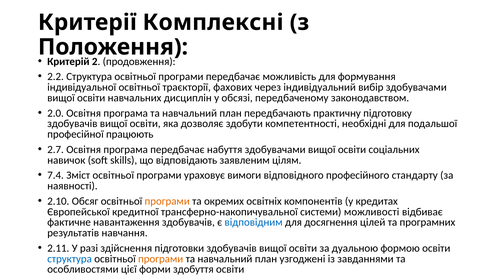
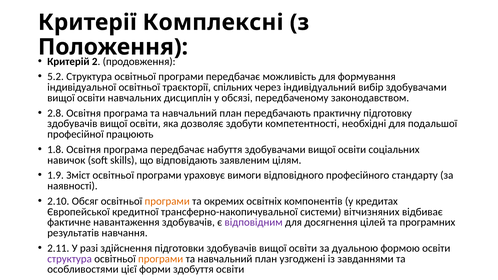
2.2: 2.2 -> 5.2 (56, 77)
фахових: фахових -> спільних (233, 87)
2.0: 2.0 -> 2.8 (56, 113)
2.7: 2.7 -> 1.8 (56, 150)
7.4: 7.4 -> 1.9 (56, 175)
можливості: можливості -> вітчизняних (372, 212)
відповідним colour: blue -> purple (254, 222)
структура colour: blue -> purple (70, 259)
